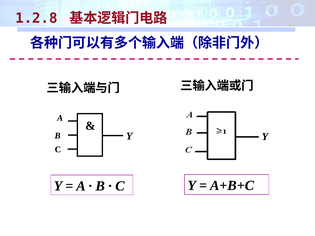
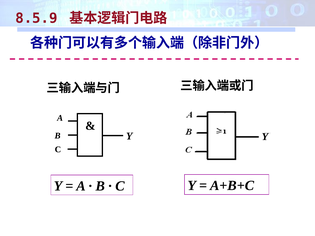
1.2.8: 1.2.8 -> 8.5.9 (36, 18)
